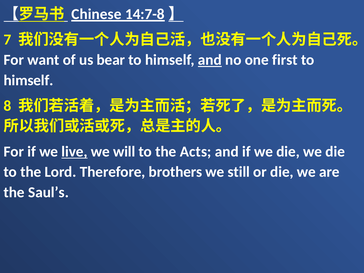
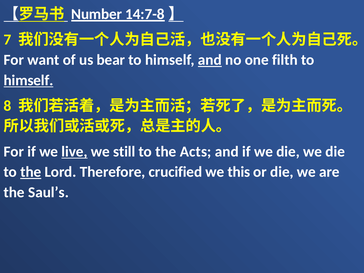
Chinese: Chinese -> Number (97, 14)
first: first -> filth (285, 60)
himself underline: none -> present (28, 80)
will: will -> still (124, 152)
the underline: none -> present (31, 172)
brothers: brothers -> crucified (175, 172)
still: still -> this (239, 172)
